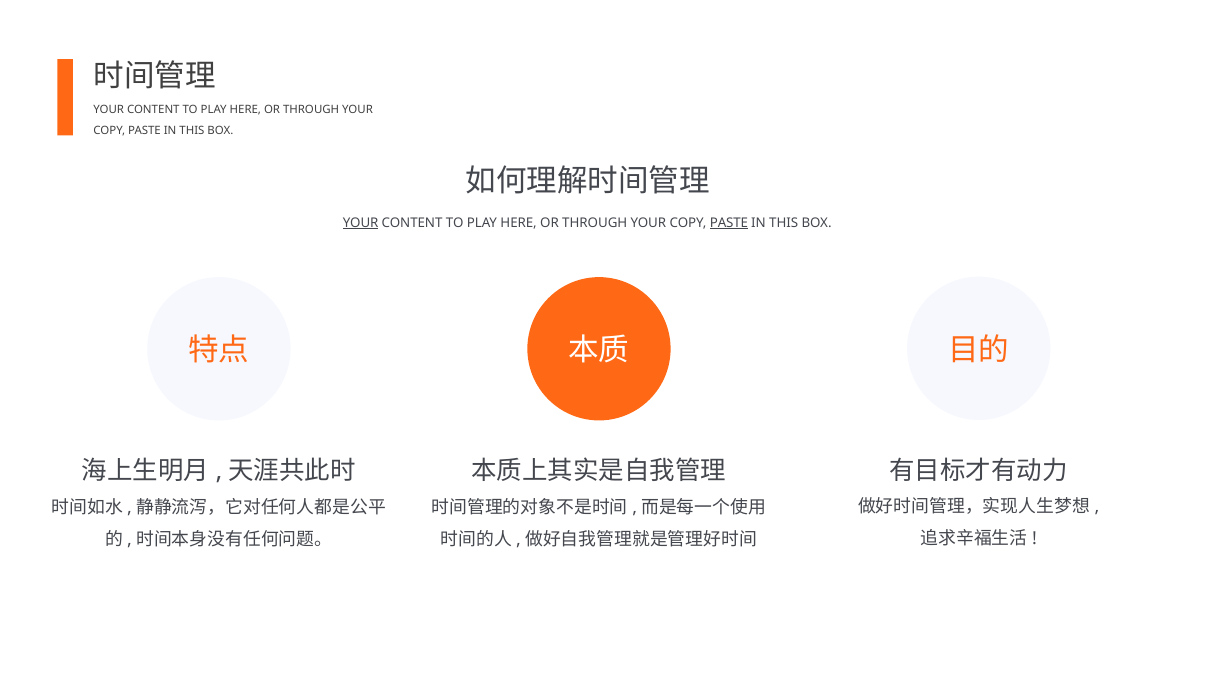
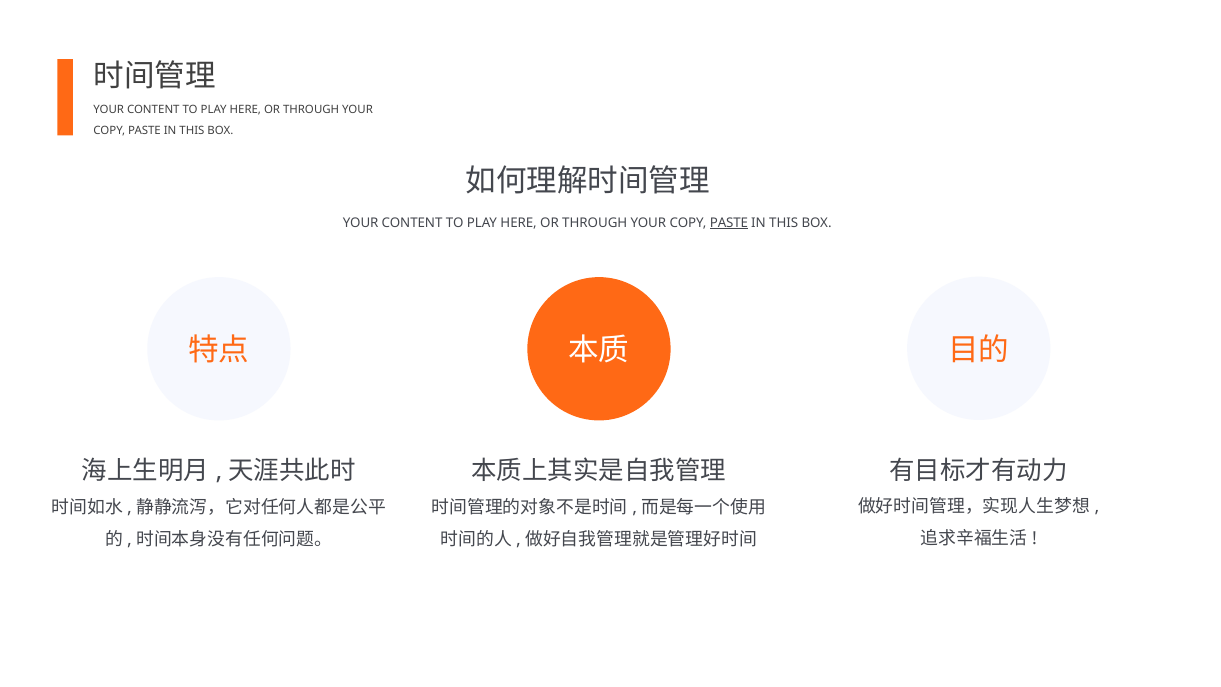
YOUR underline: present -> none (361, 223)
